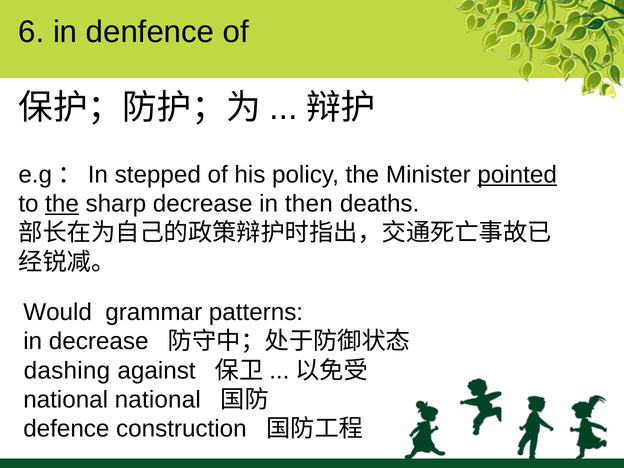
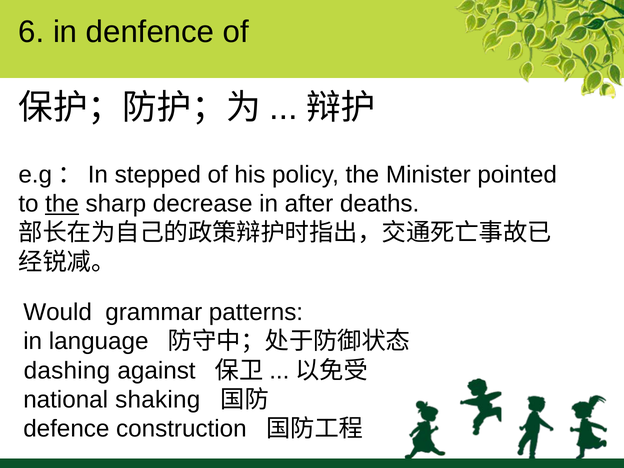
pointed underline: present -> none (517, 175)
then: then -> after (309, 204)
in decrease: decrease -> language (99, 341)
national national: national -> shaking (158, 400)
